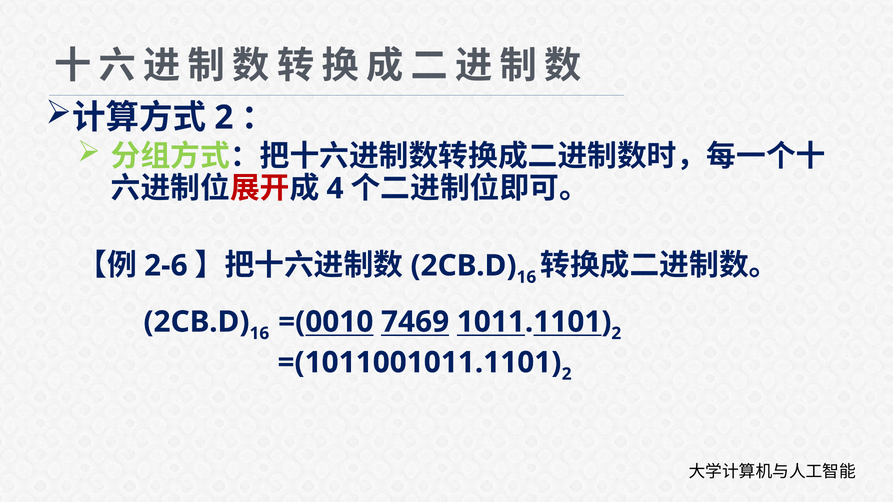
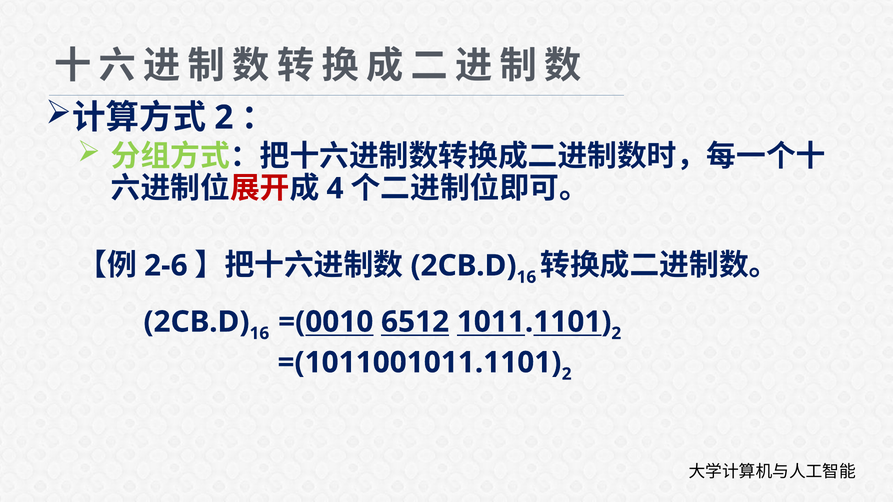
7469: 7469 -> 6512 (415, 322)
